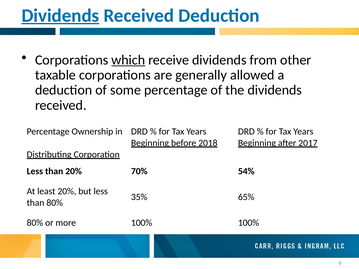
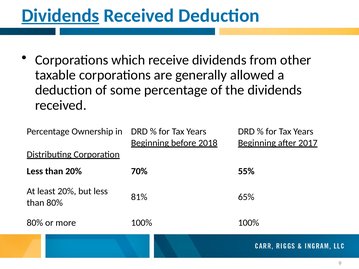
which underline: present -> none (128, 60)
54%: 54% -> 55% (246, 171)
35%: 35% -> 81% (139, 197)
